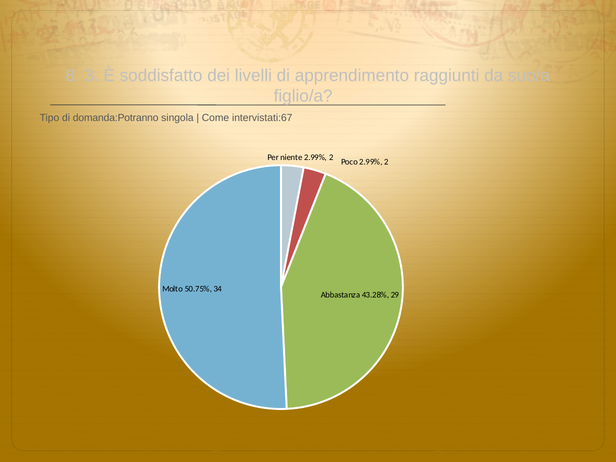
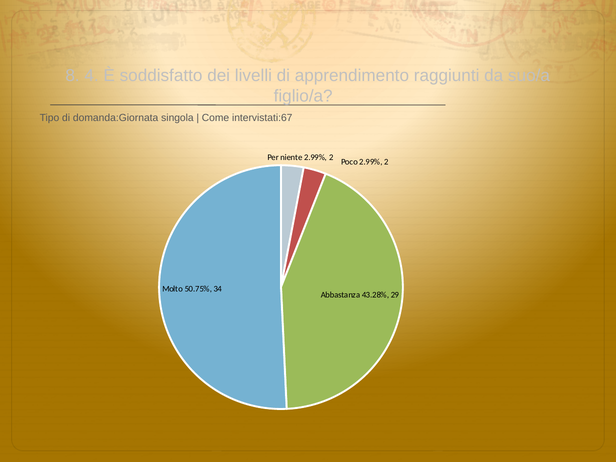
3: 3 -> 4 (92, 76)
domanda:Potranno: domanda:Potranno -> domanda:Giornata (116, 118)
